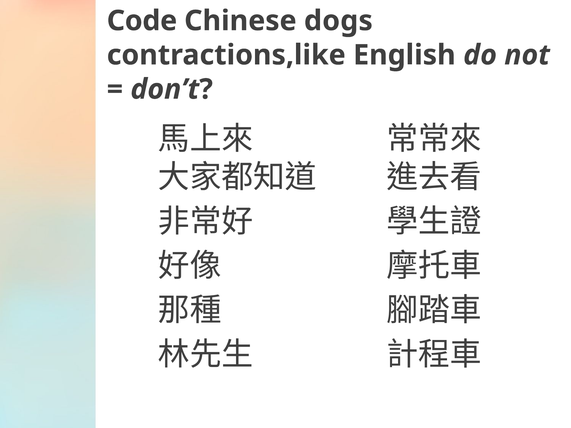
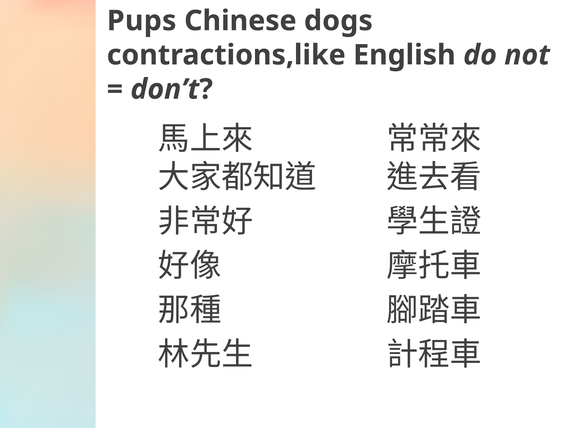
Code: Code -> Pups (142, 21)
